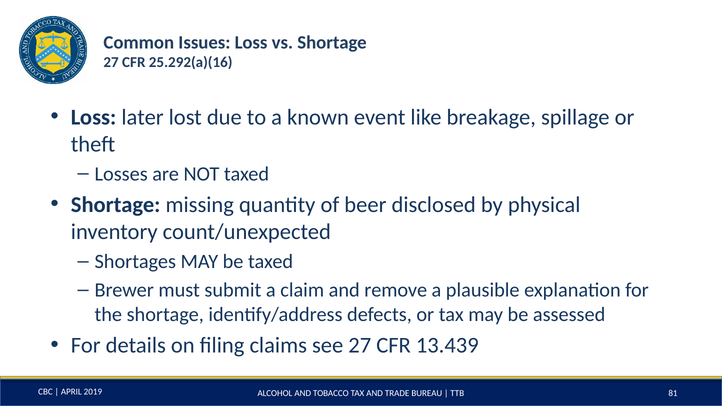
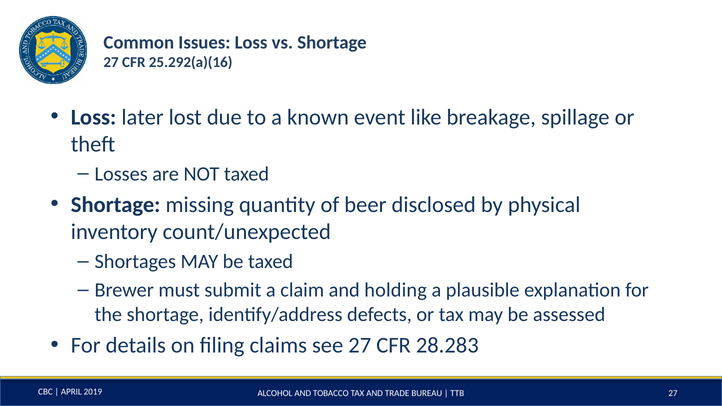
remove: remove -> holding (396, 290)
13.439: 13.439 -> 28.283 (447, 345)
TTB 81: 81 -> 27 (673, 393)
